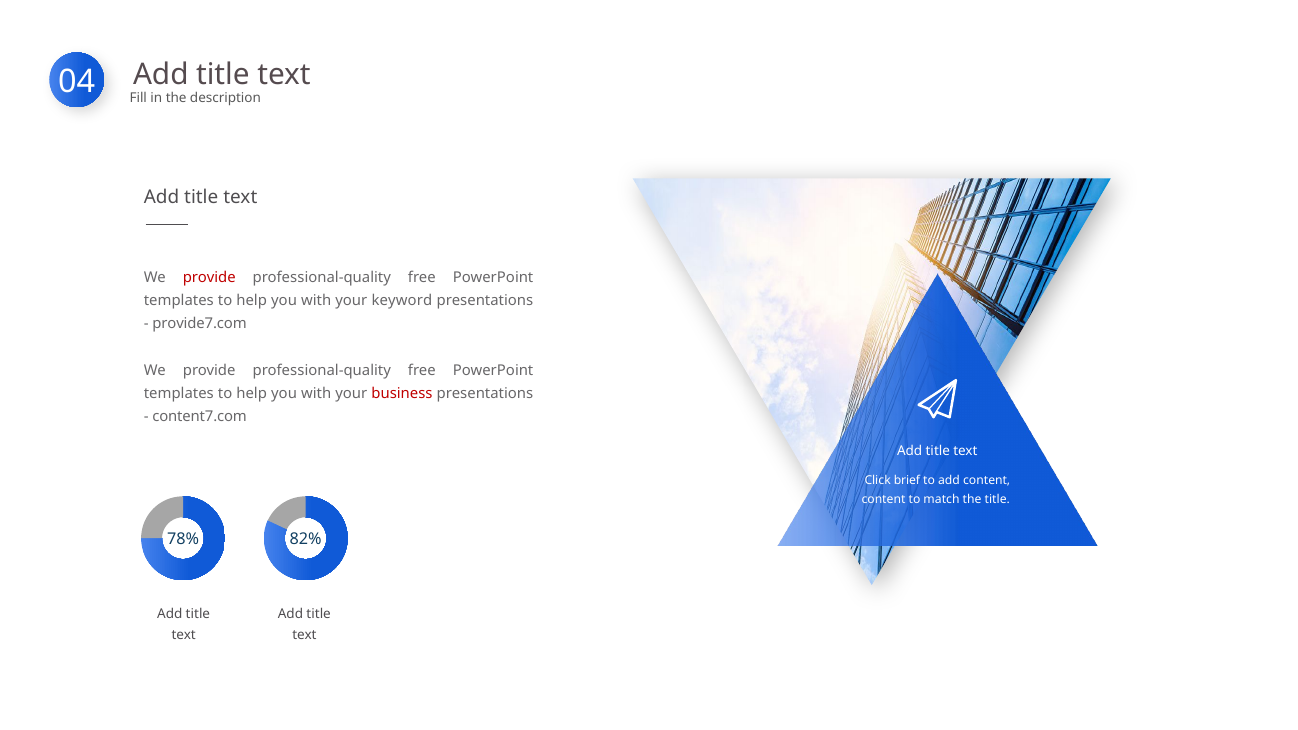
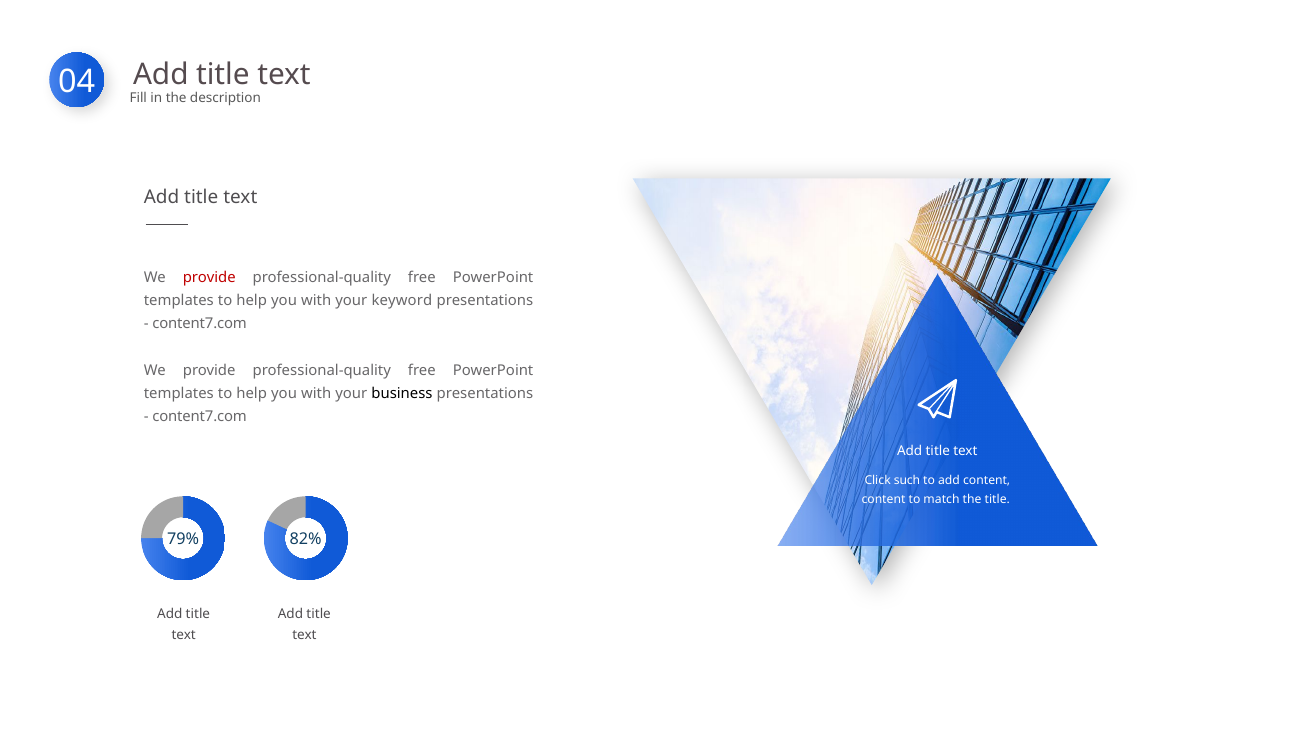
provide7.com: provide7.com -> content7.com (200, 324)
business colour: red -> black (402, 394)
brief: brief -> such (907, 481)
78%: 78% -> 79% (183, 539)
